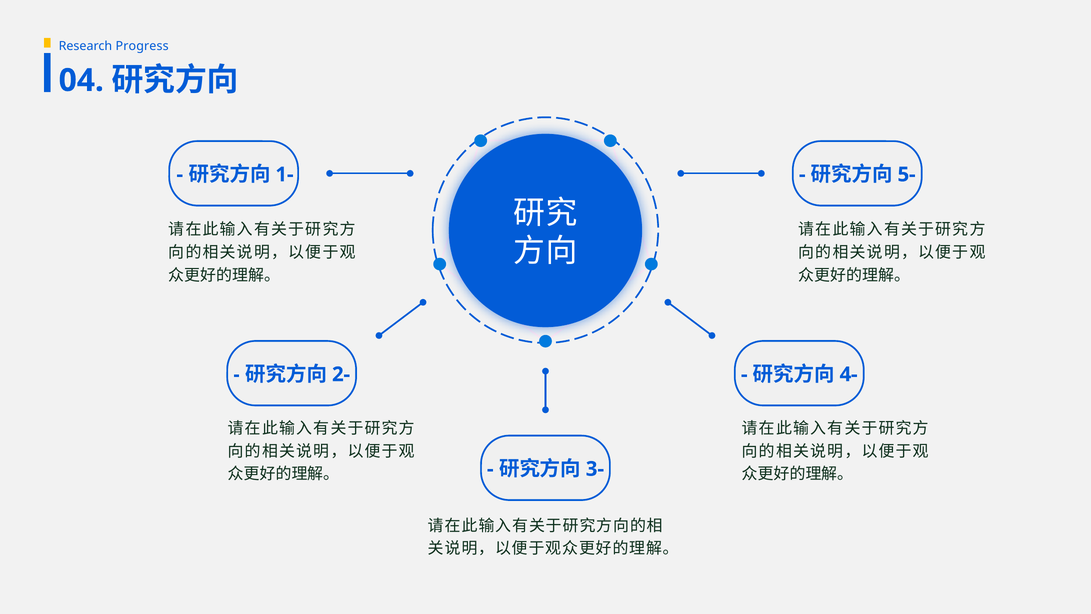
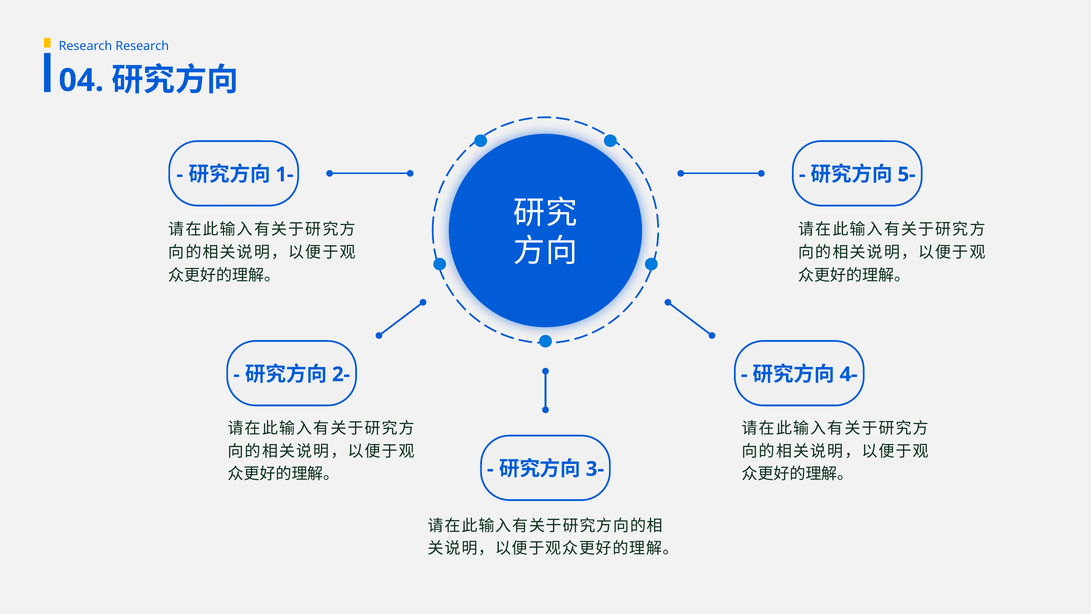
Research Progress: Progress -> Research (142, 46)
